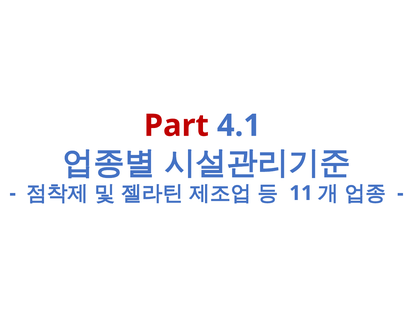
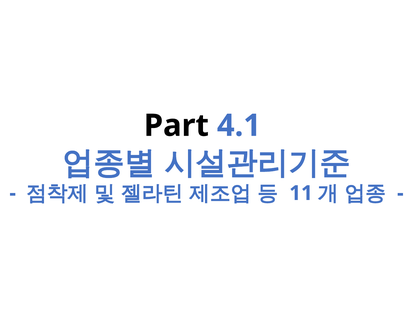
Part colour: red -> black (176, 126)
